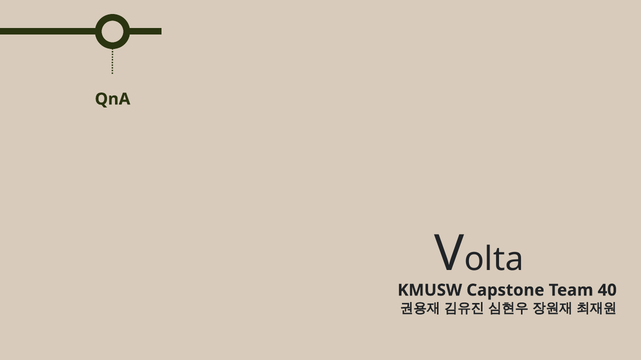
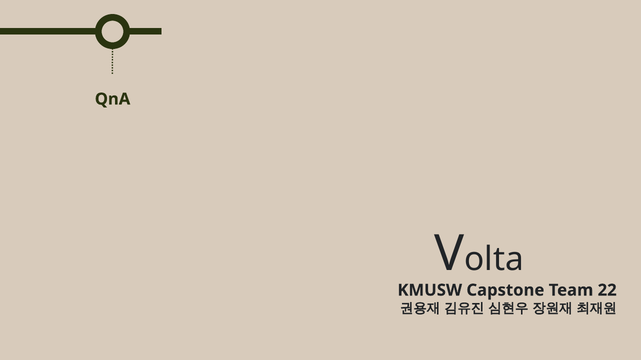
40: 40 -> 22 (607, 291)
